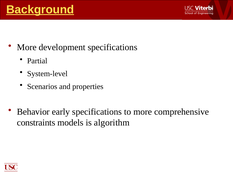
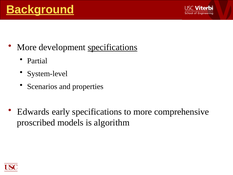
specifications underline: none -> present (113, 47)
Behavior: Behavior -> Edwards (33, 112)
constraints: constraints -> proscribed (36, 122)
